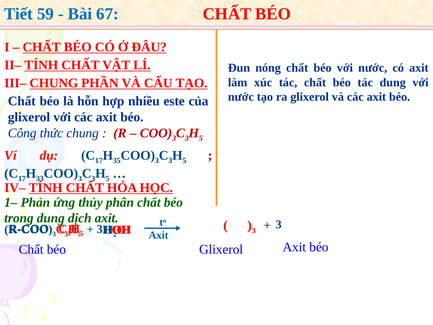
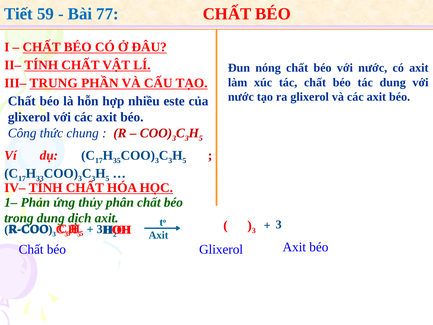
67: 67 -> 77 (107, 14)
III– CHUNG: CHUNG -> TRUNG (54, 83)
